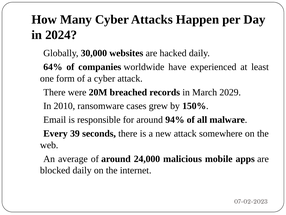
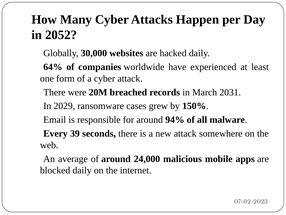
2024: 2024 -> 2052 (61, 35)
2029: 2029 -> 2031 (230, 92)
2010: 2010 -> 2029 (64, 106)
